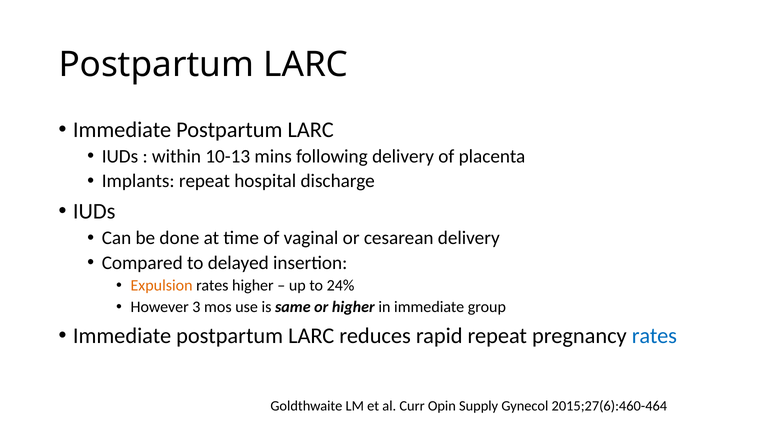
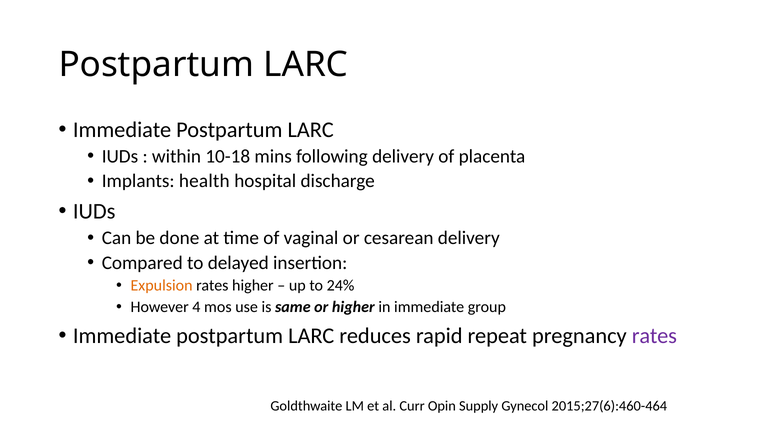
10-13: 10-13 -> 10-18 (228, 156)
Implants repeat: repeat -> health (204, 181)
3: 3 -> 4 (196, 307)
rates colour: blue -> purple (654, 336)
